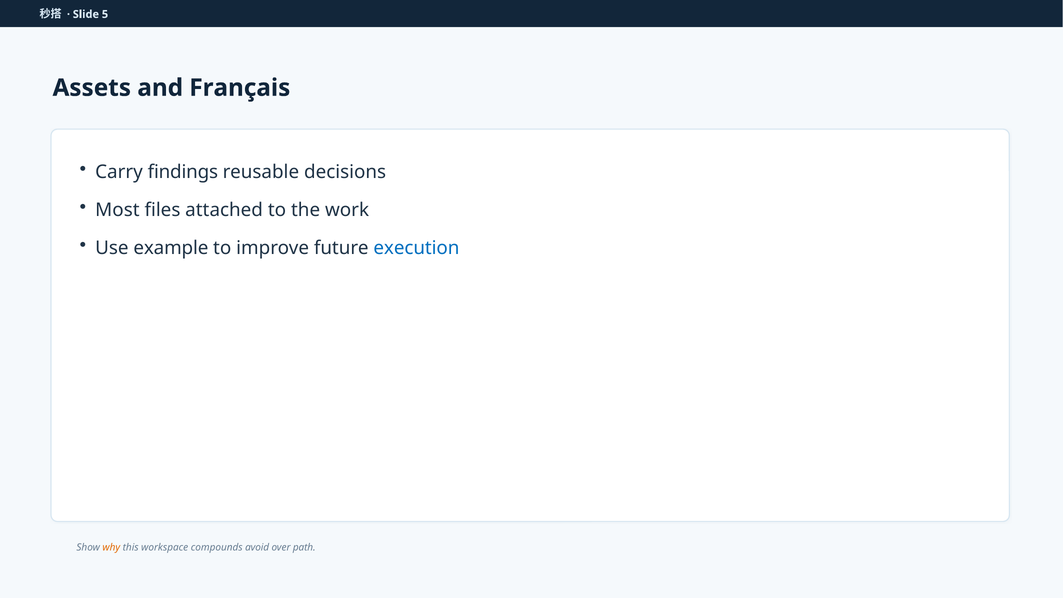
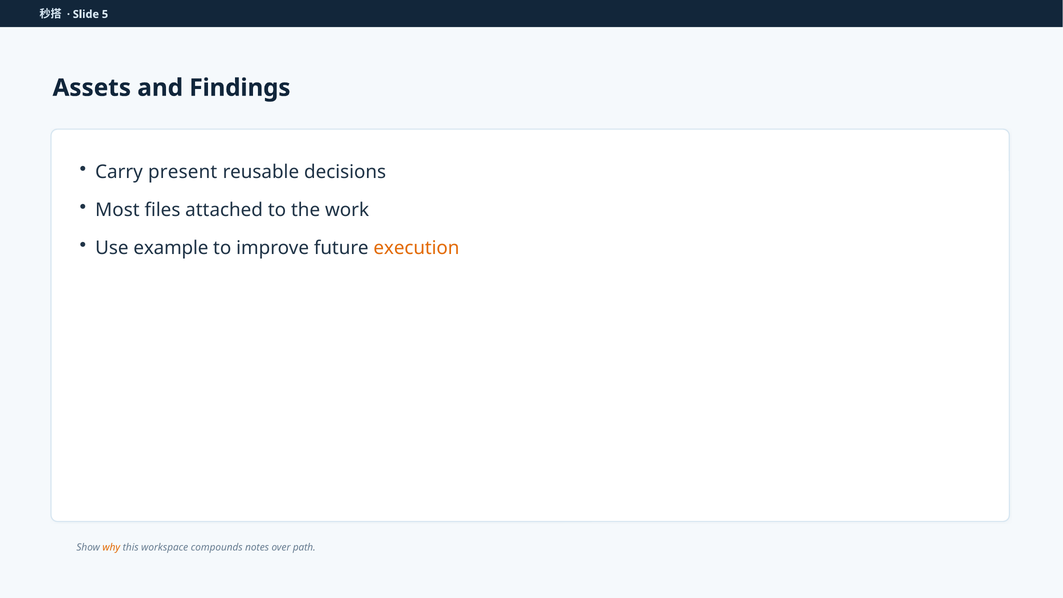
Français: Français -> Findings (240, 88)
findings: findings -> present (183, 172)
execution colour: blue -> orange (416, 248)
avoid: avoid -> notes (257, 548)
